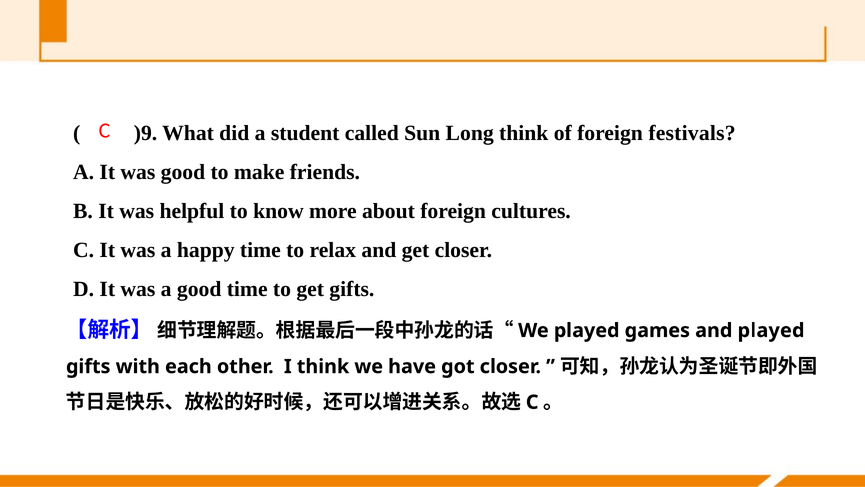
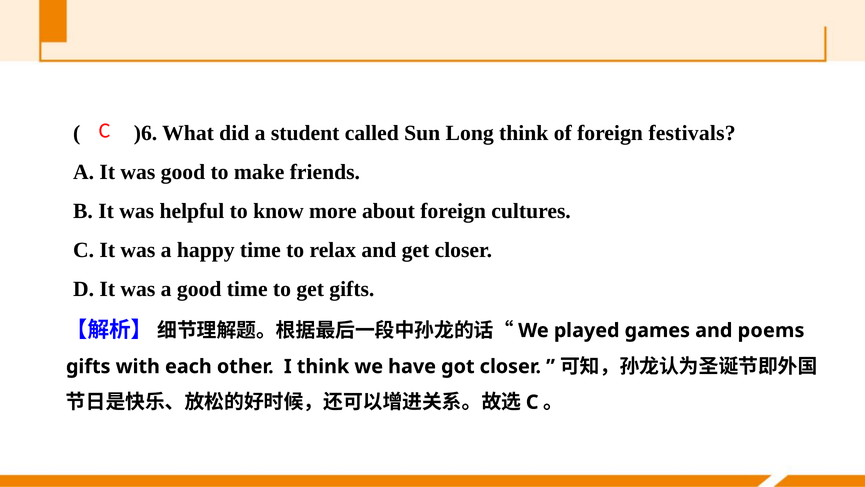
)9: )9 -> )6 (146, 133)
and played: played -> poems (771, 330)
